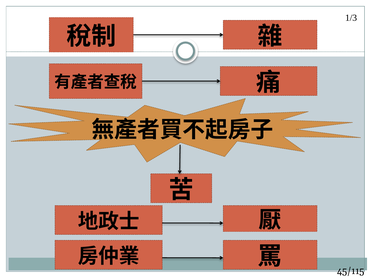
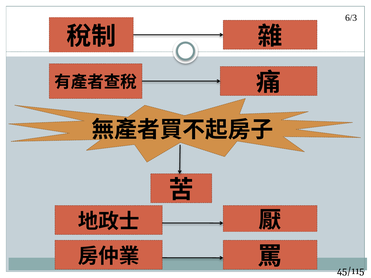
1/3: 1/3 -> 6/3 (351, 18)
